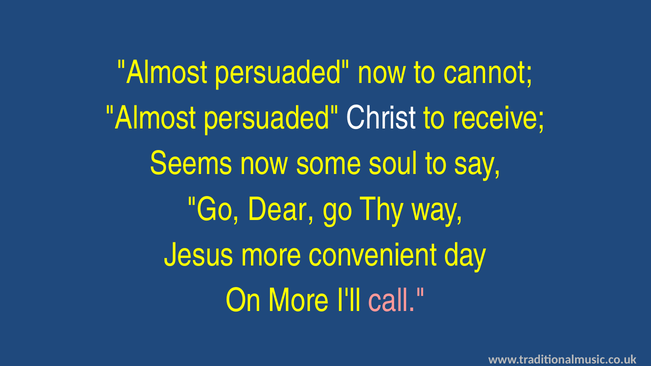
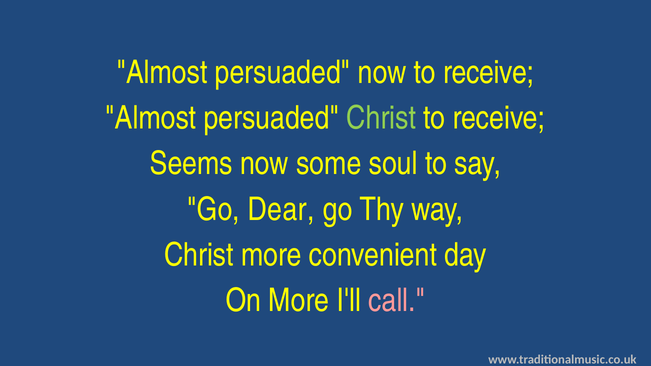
now to cannot: cannot -> receive (489, 73)
Christ colour: white -> light green (381, 118)
Jesus: Jesus -> Christ (199, 255)
